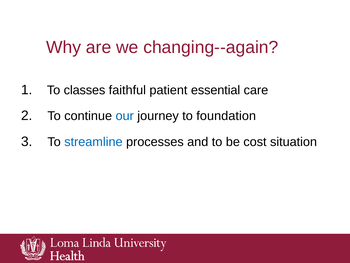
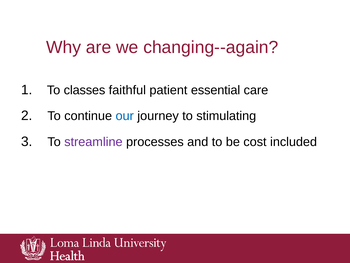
foundation: foundation -> stimulating (226, 116)
streamline colour: blue -> purple (93, 142)
situation: situation -> included (294, 142)
